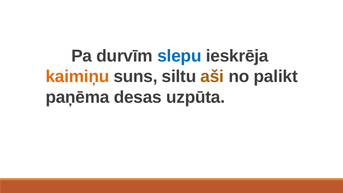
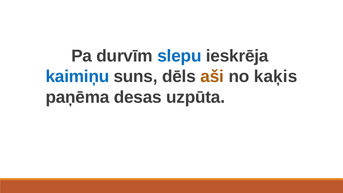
kaimiņu colour: orange -> blue (77, 77)
siltu: siltu -> dēls (179, 77)
palikt: palikt -> kaķis (276, 77)
